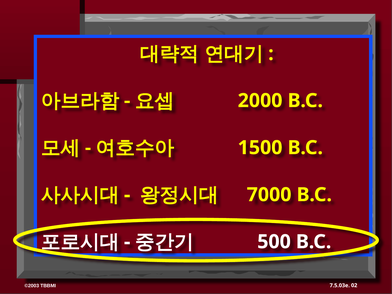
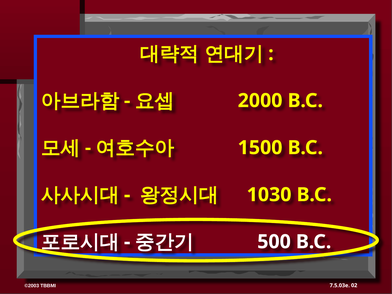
7000: 7000 -> 1030 (269, 195)
